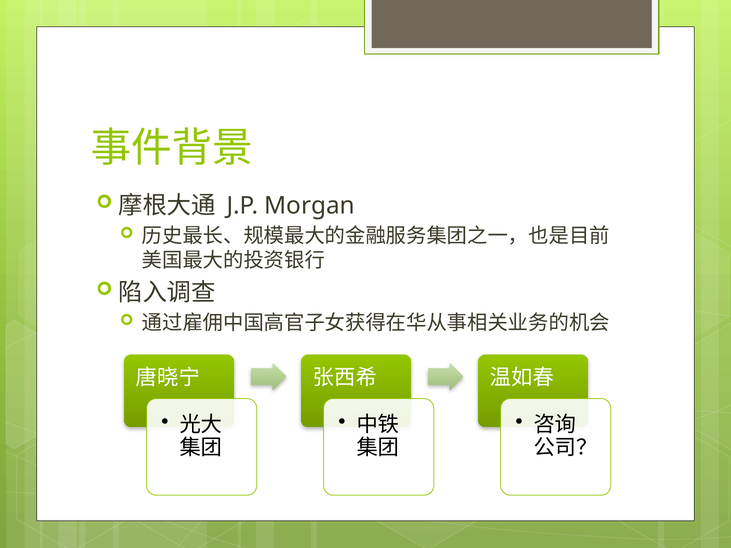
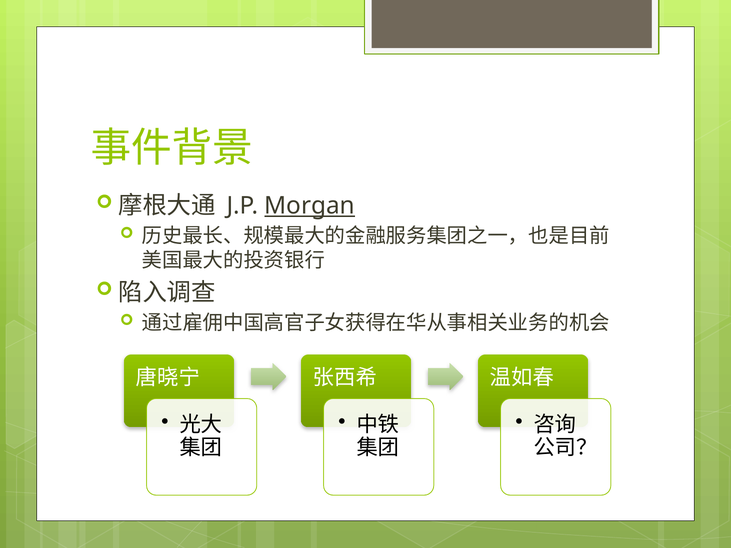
Morgan underline: none -> present (310, 206)
